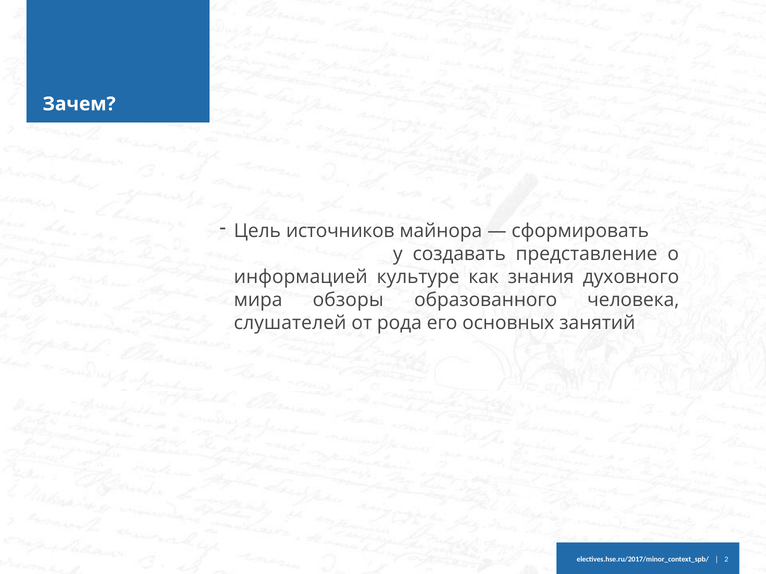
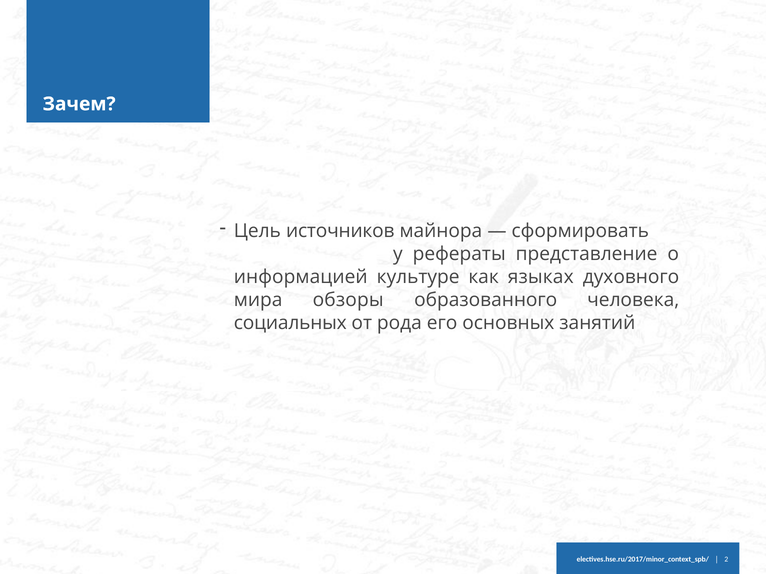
создавать: создавать -> рефераты (459, 254)
знания: знания -> языках (541, 277)
слушателей: слушателей -> социальных (290, 323)
